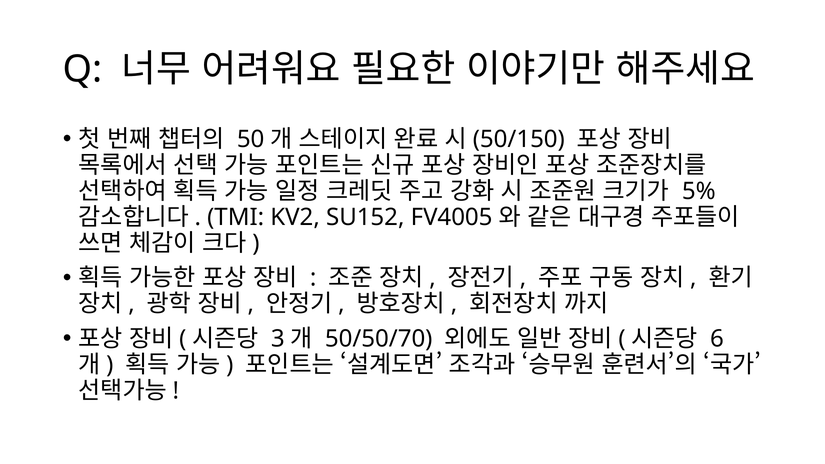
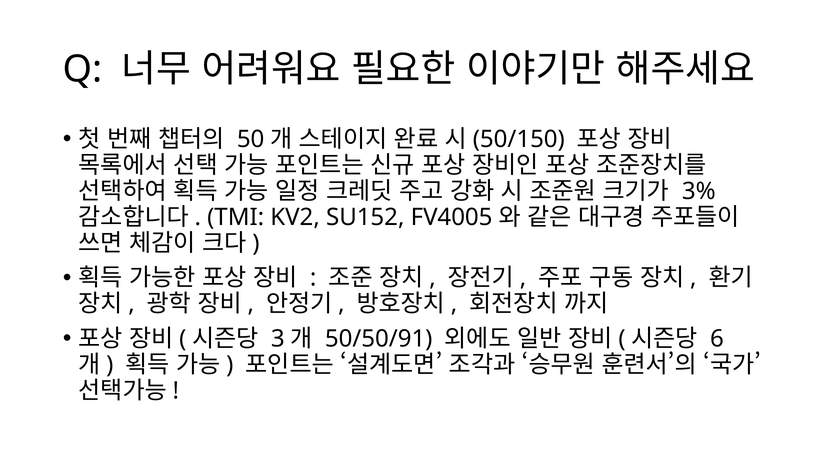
5%: 5% -> 3% (699, 191)
50/50/70: 50/50/70 -> 50/50/91 (379, 339)
